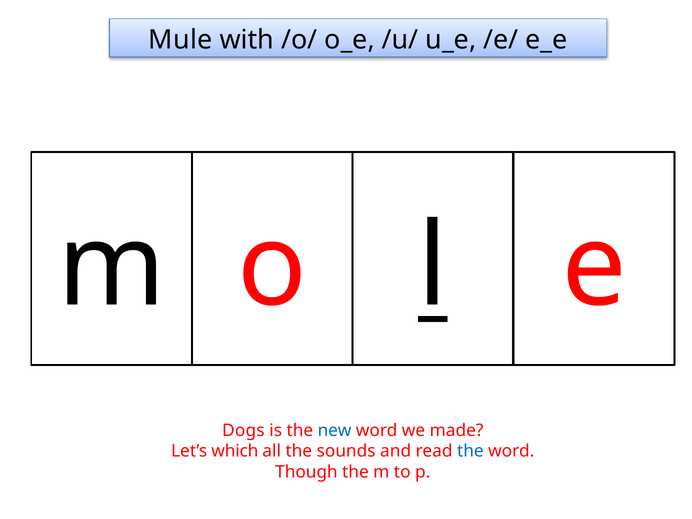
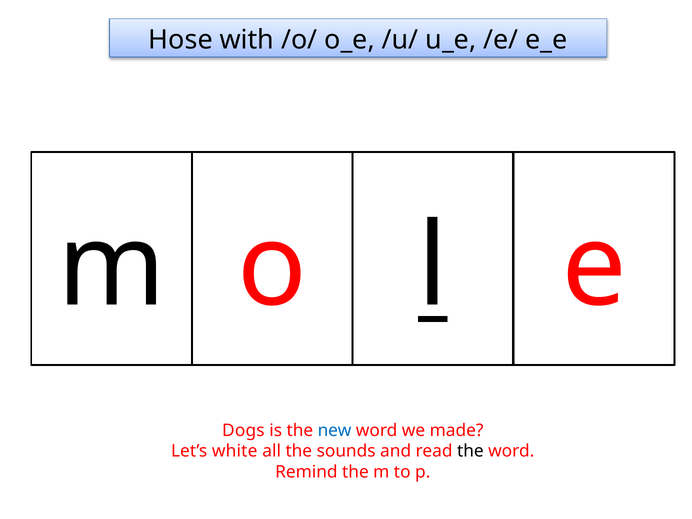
Mule: Mule -> Hose (181, 40)
which: which -> white (235, 451)
the colour: blue -> black (470, 451)
Though: Though -> Remind (306, 472)
